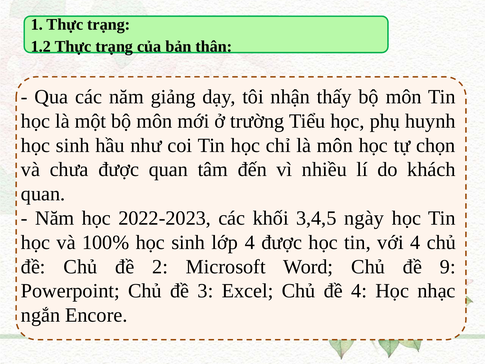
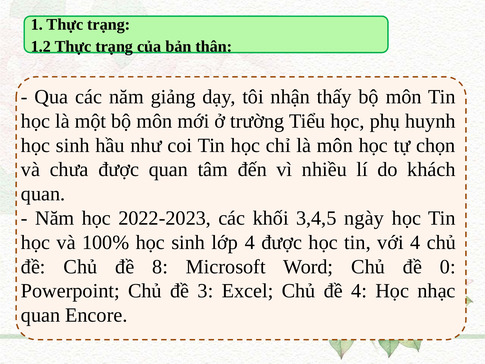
2: 2 -> 8 (160, 266)
9: 9 -> 0 (448, 266)
ngắn: ngắn -> quan (41, 315)
